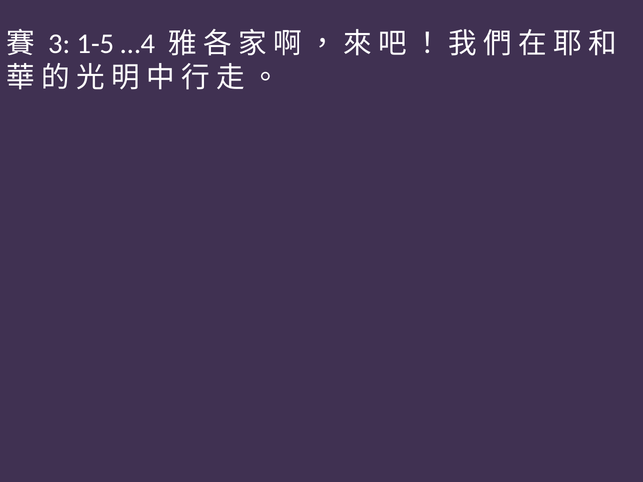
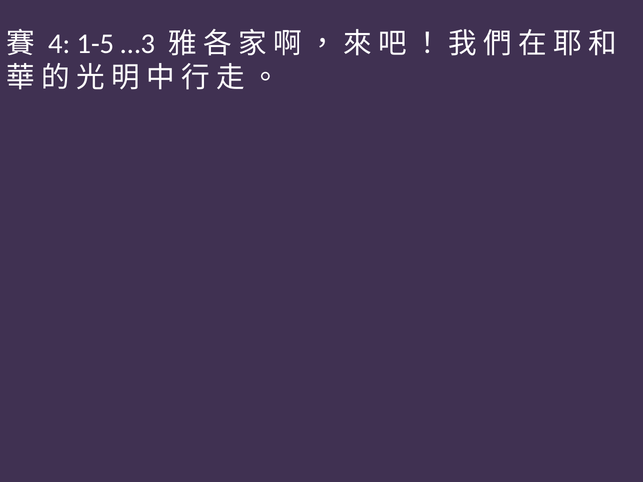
3: 3 -> 4 (59, 44)
…4: …4 -> …3 (138, 44)
